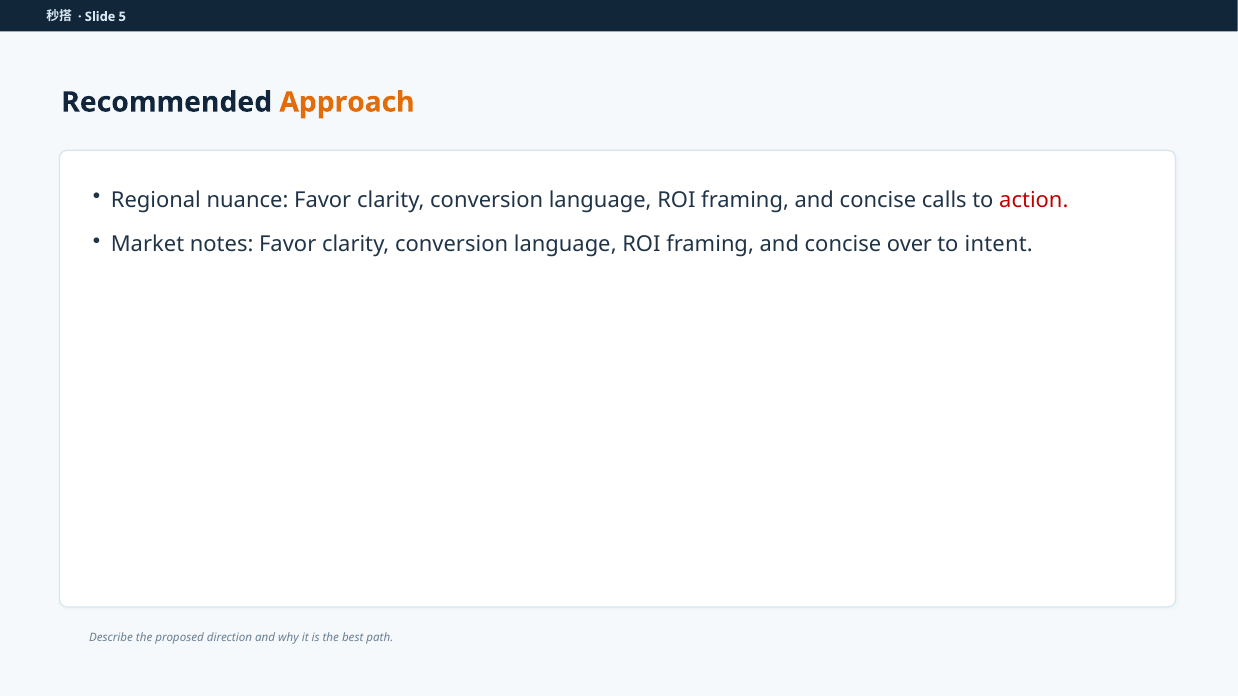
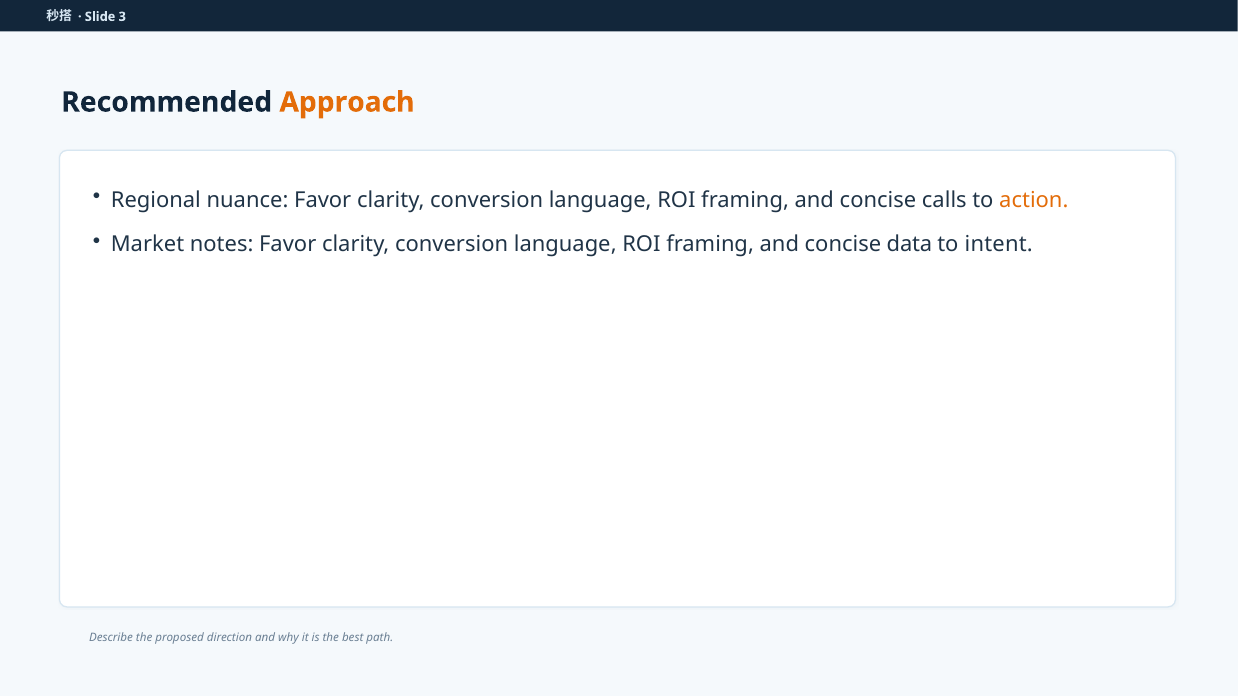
5: 5 -> 3 (122, 17)
action colour: red -> orange (1034, 200)
over: over -> data (909, 245)
